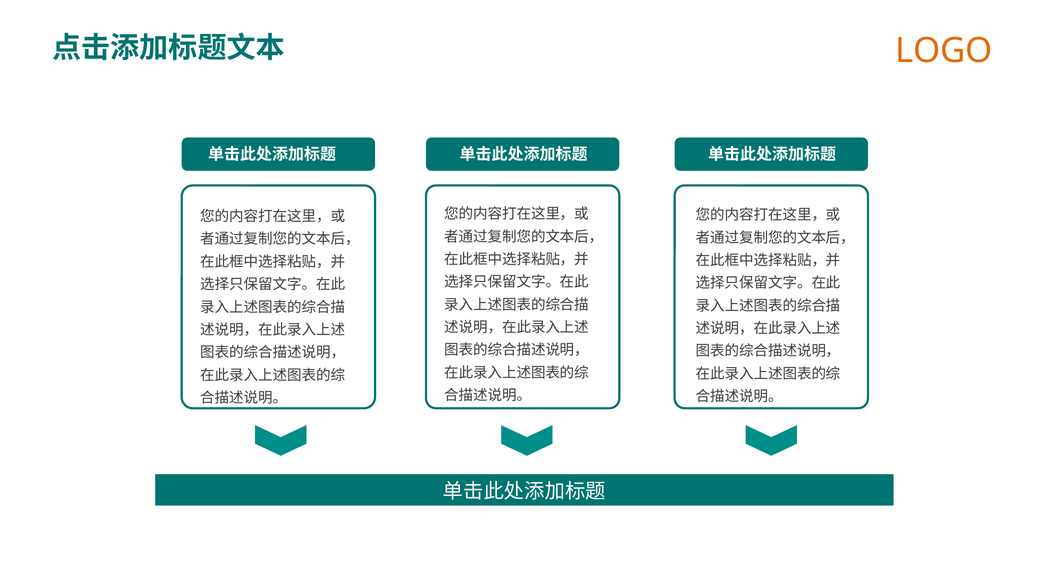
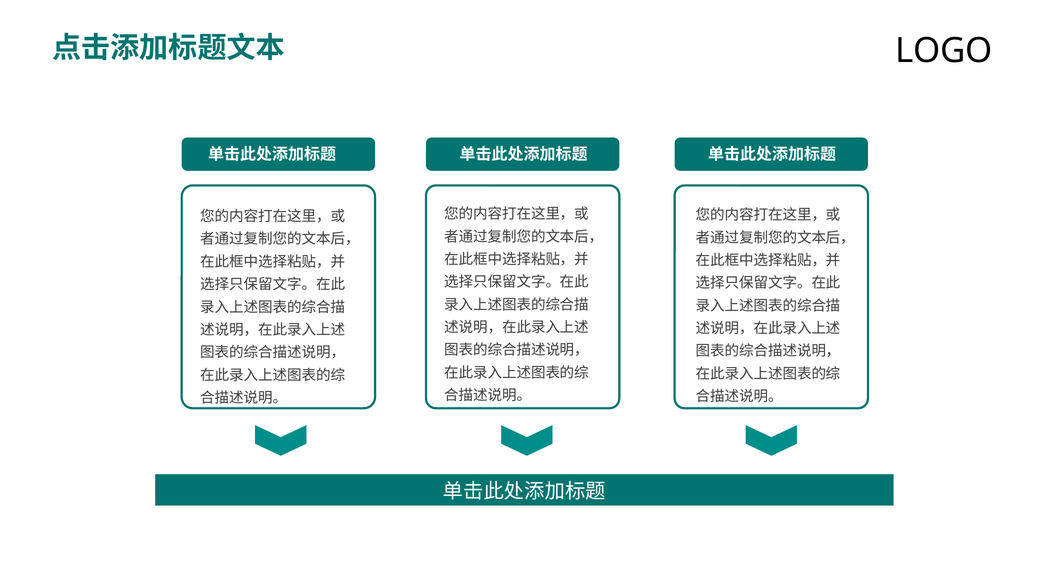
LOGO colour: orange -> black (944, 51)
